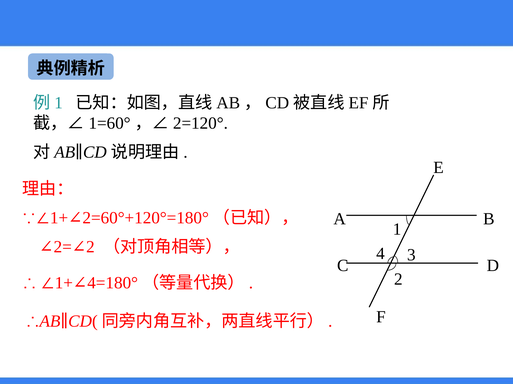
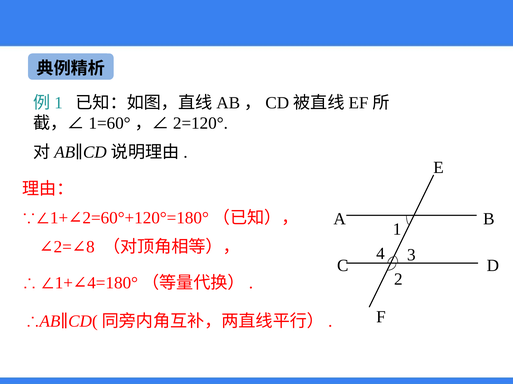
2: 2 -> 8 (90, 247)
